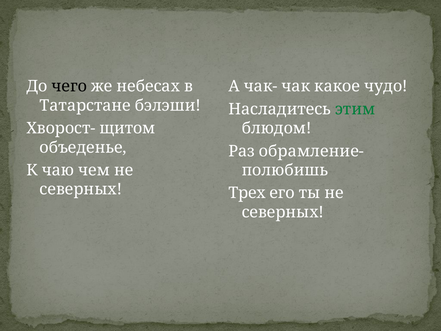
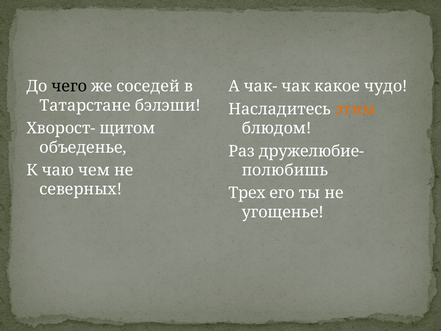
небесах: небесах -> соседей (148, 86)
этим colour: green -> orange (355, 109)
обрамление-: обрамление- -> дружелюбие- (312, 151)
северных: северных -> угощенье (283, 212)
